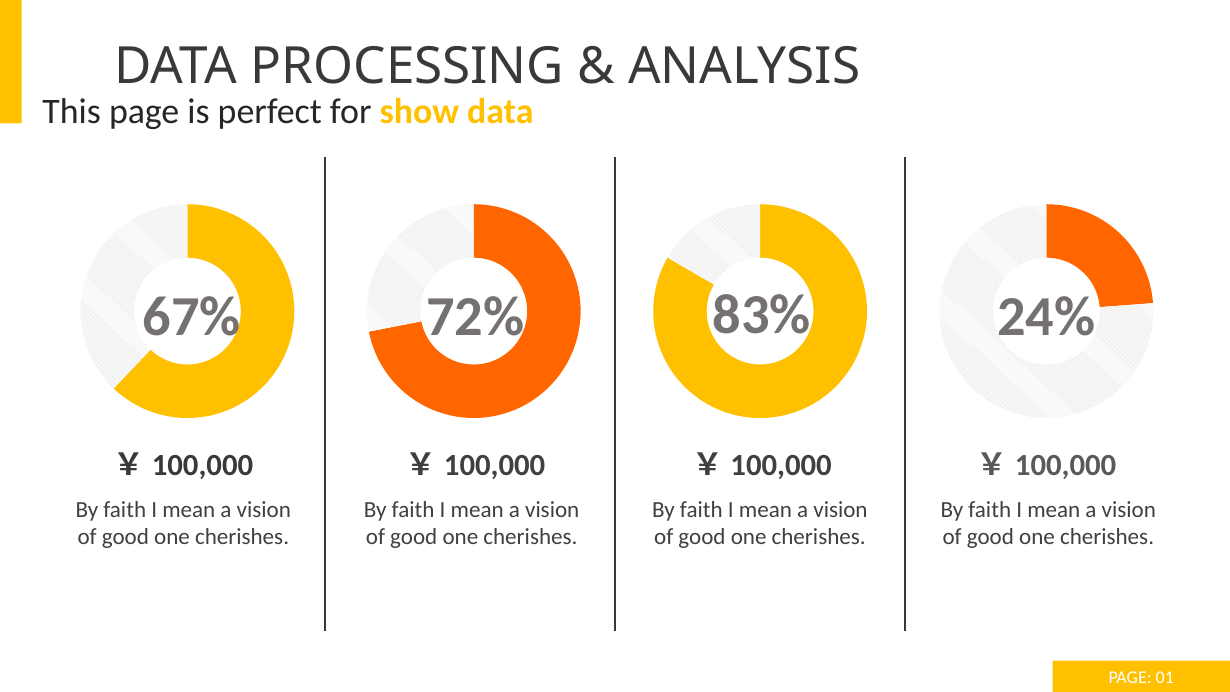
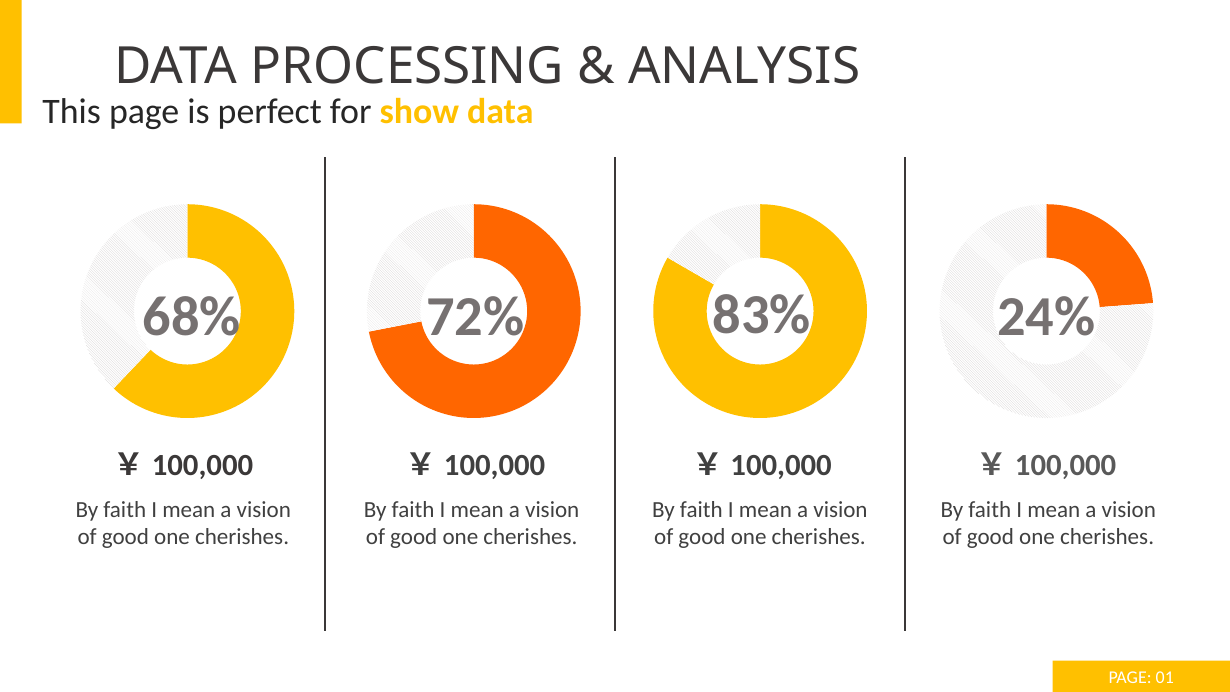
67%: 67% -> 68% (192, 317)
